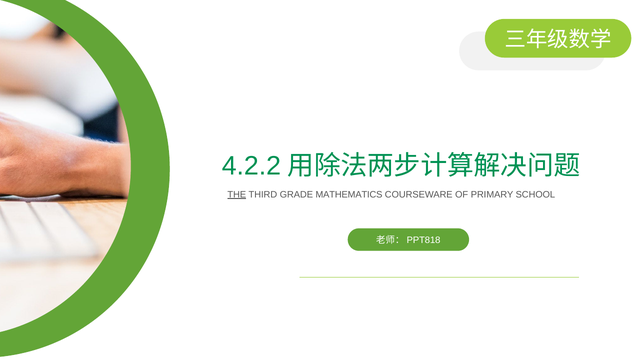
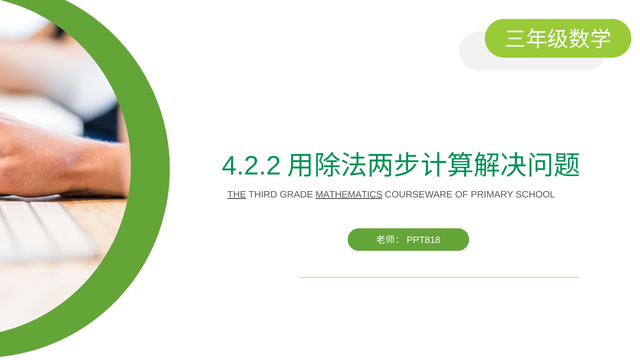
MATHEMATICS underline: none -> present (349, 194)
